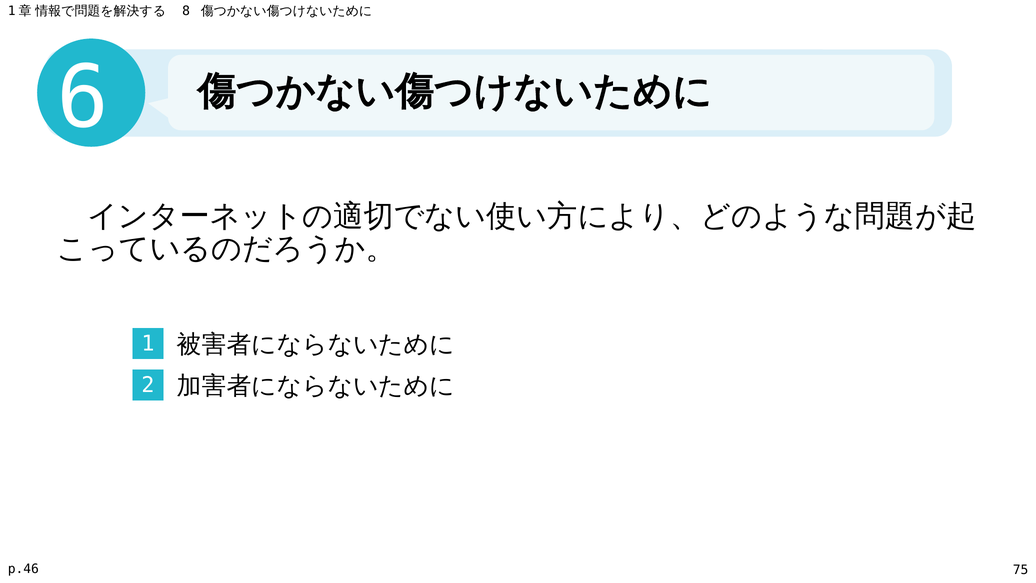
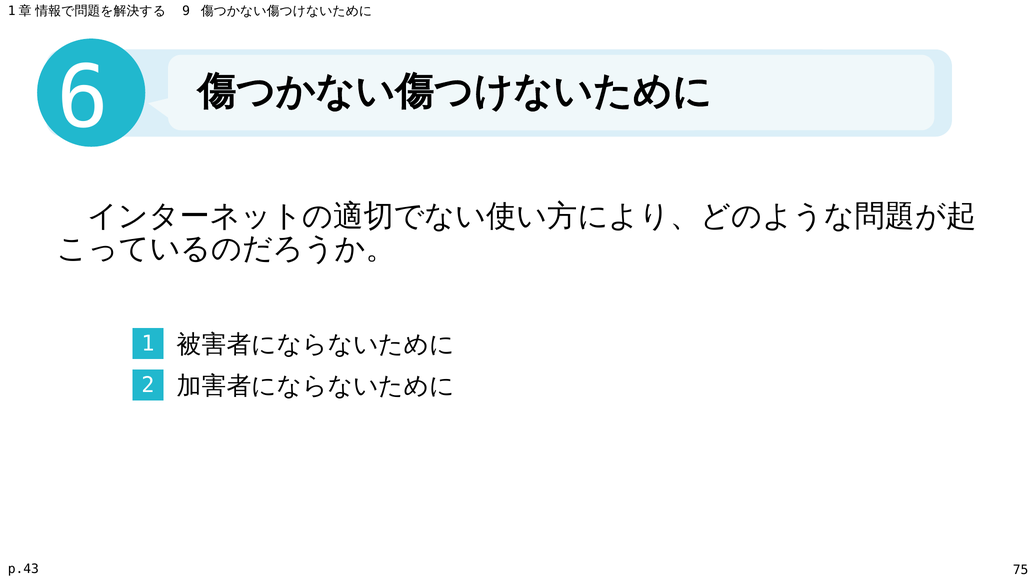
8: 8 -> 9 (186, 11)
p.46: p.46 -> p.43 (23, 569)
